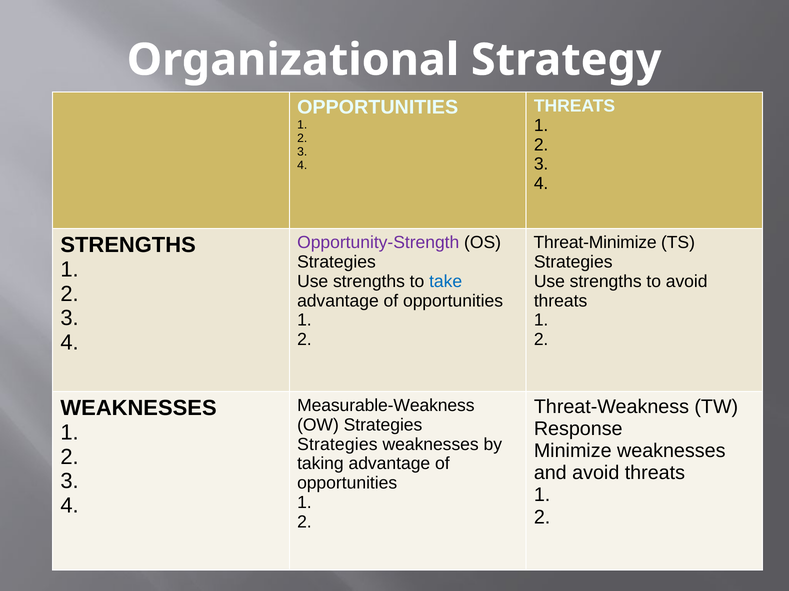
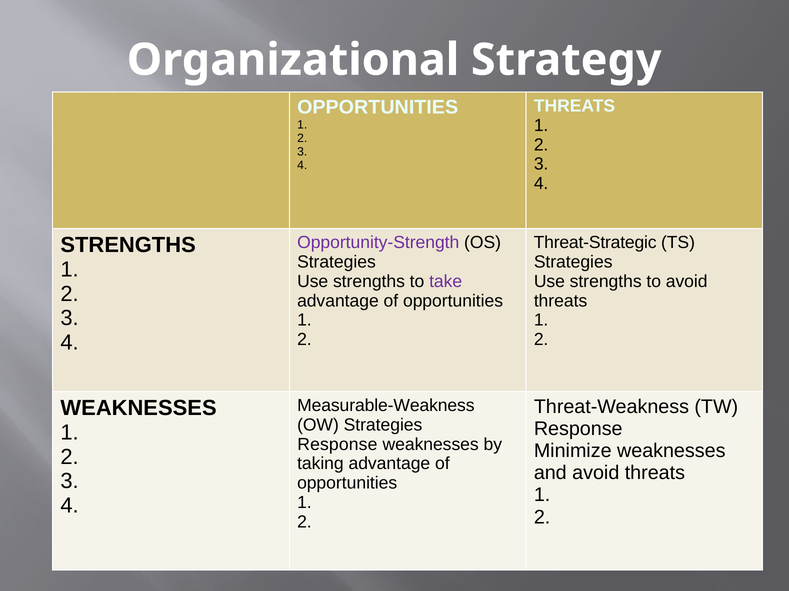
Threat-Minimize: Threat-Minimize -> Threat-Strategic (595, 243)
take colour: blue -> purple (446, 282)
Strategies: Strategies -> Response (337, 445)
